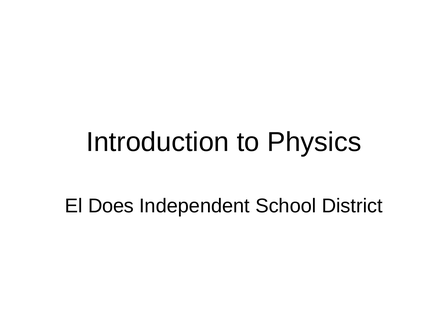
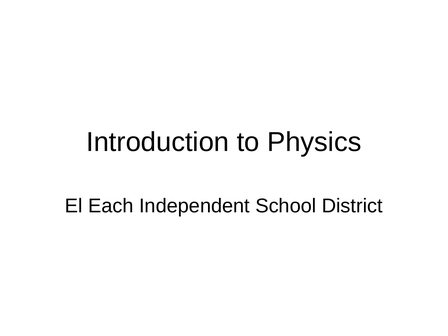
Does: Does -> Each (111, 206)
